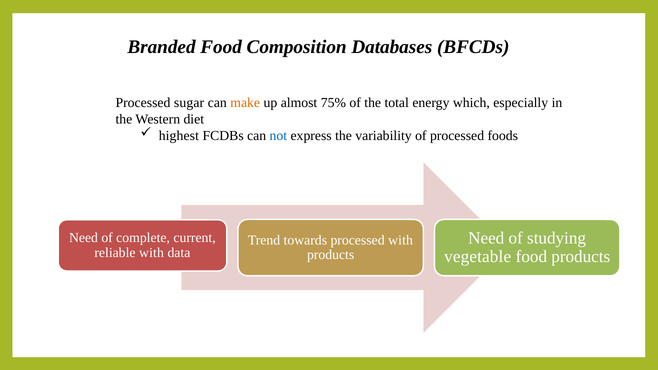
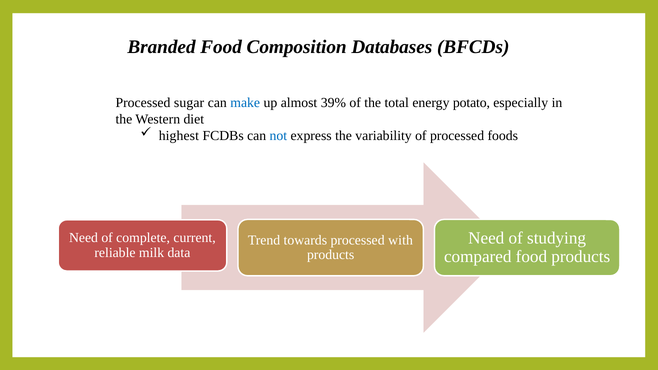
make colour: orange -> blue (245, 103)
75%: 75% -> 39% (333, 103)
which: which -> potato (471, 103)
with: with -> milk (152, 253)
vegetable: vegetable -> compared (478, 257)
